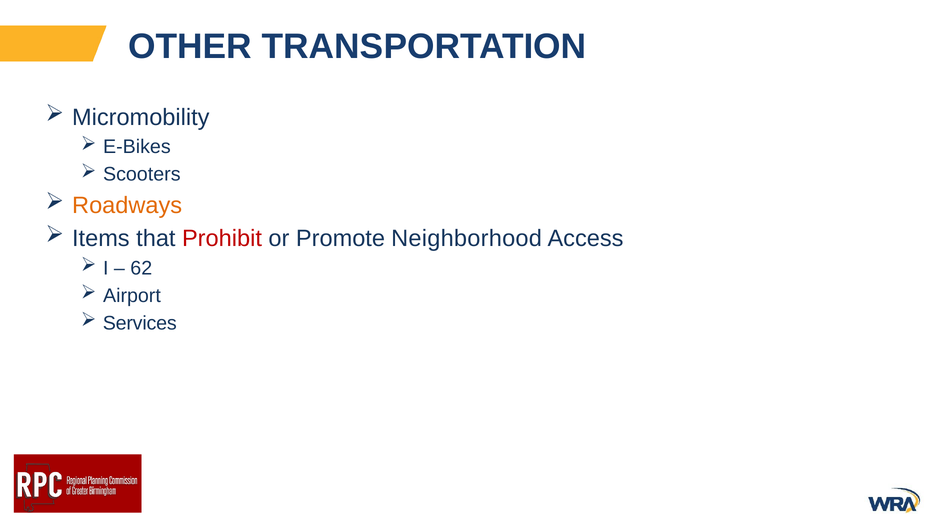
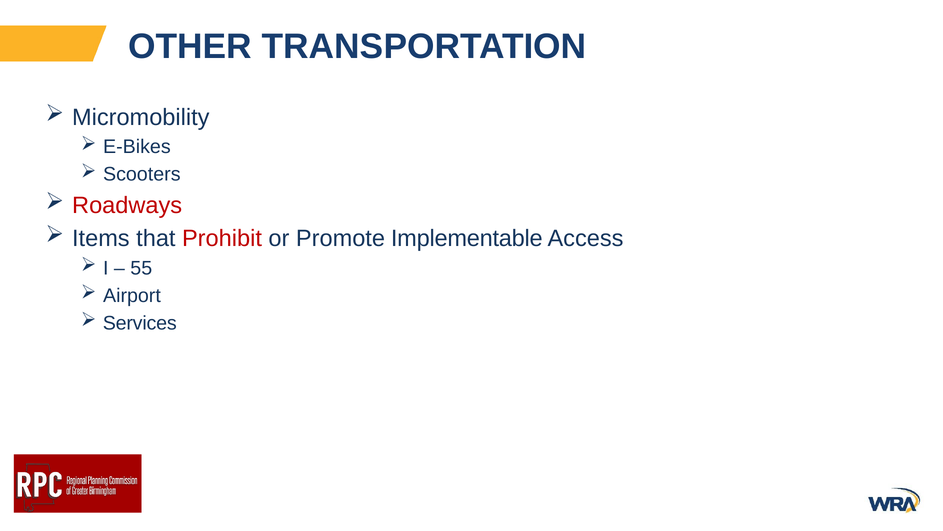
Roadways colour: orange -> red (127, 205)
Neighborhood: Neighborhood -> Implementable (467, 238)
62: 62 -> 55 (141, 268)
